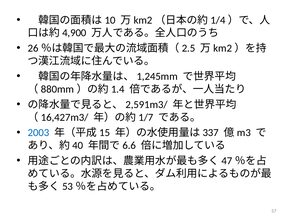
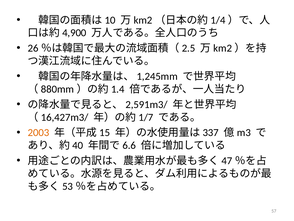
2003 colour: blue -> orange (38, 132)
